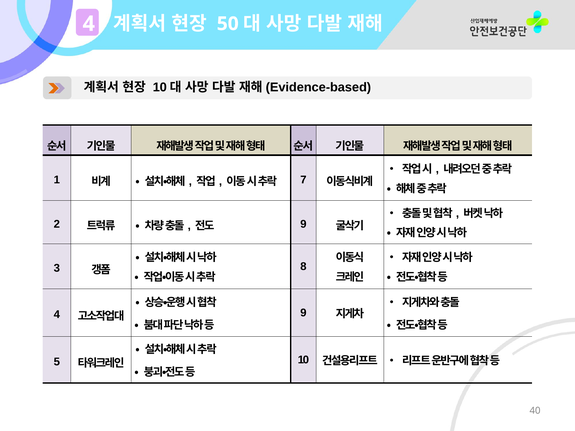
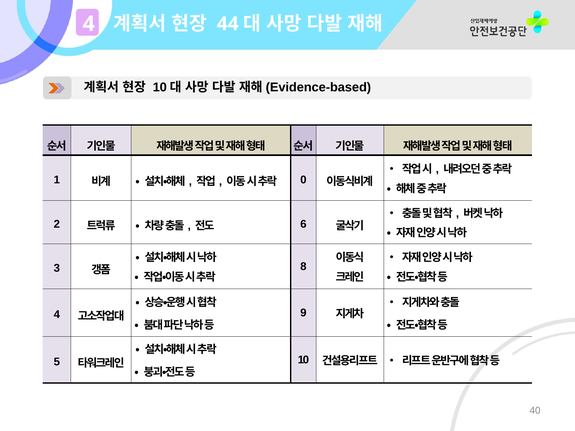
50: 50 -> 44 (228, 24)
7: 7 -> 0 (303, 180)
9: 9 -> 6 (303, 224)
